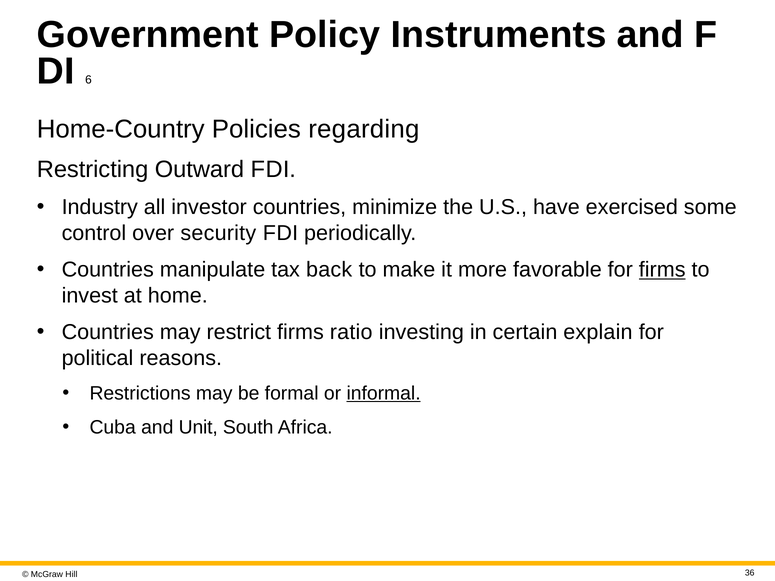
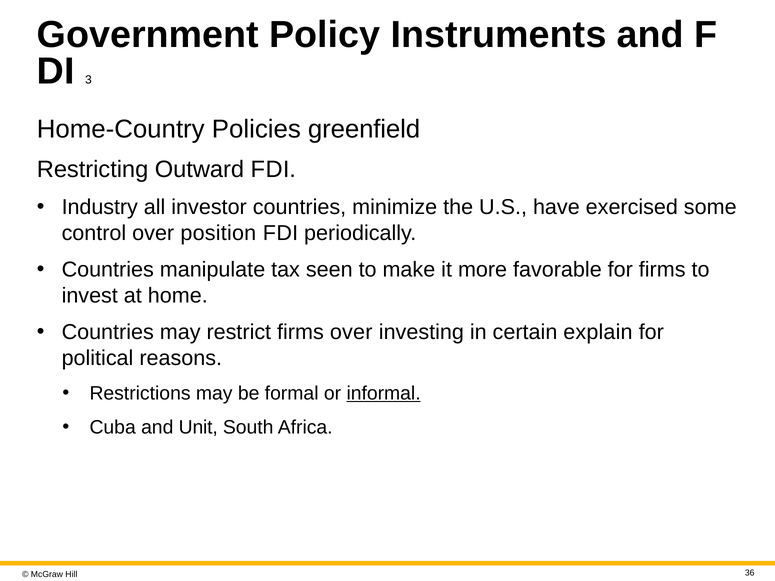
6: 6 -> 3 (88, 80)
regarding: regarding -> greenfield (364, 129)
security: security -> position (218, 233)
back: back -> seen (329, 270)
firms underline: present -> none (662, 270)
firms ratio: ratio -> over (351, 332)
